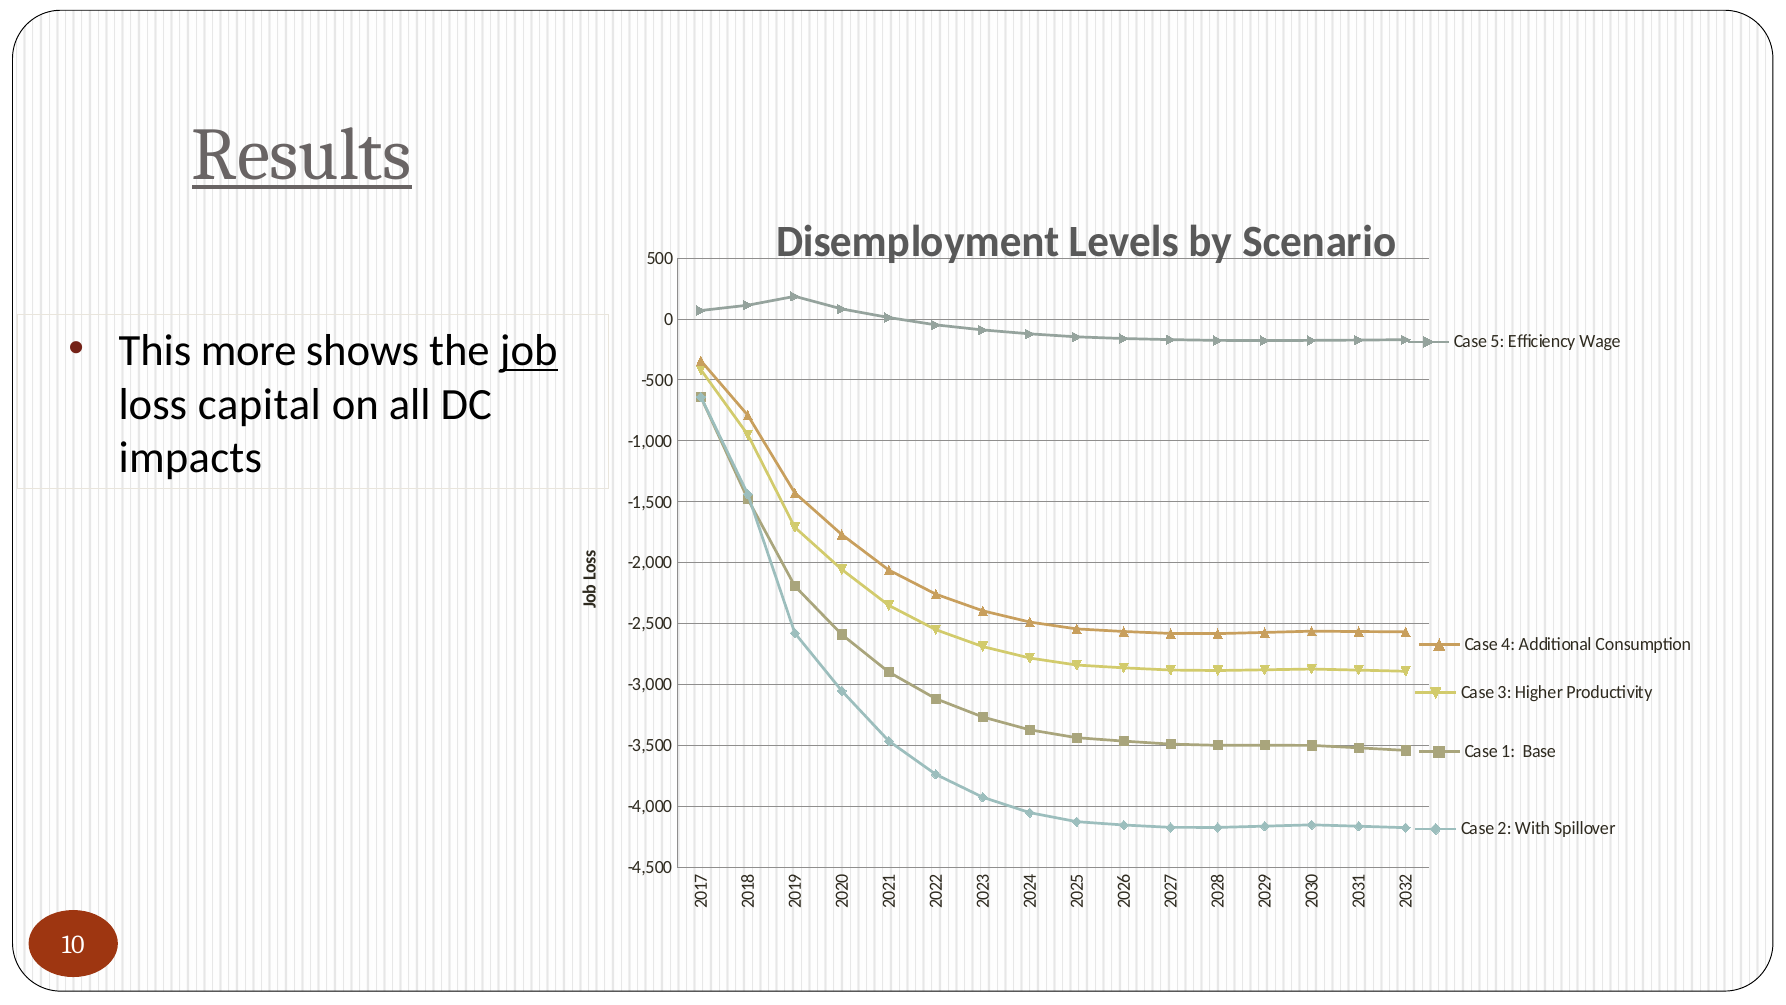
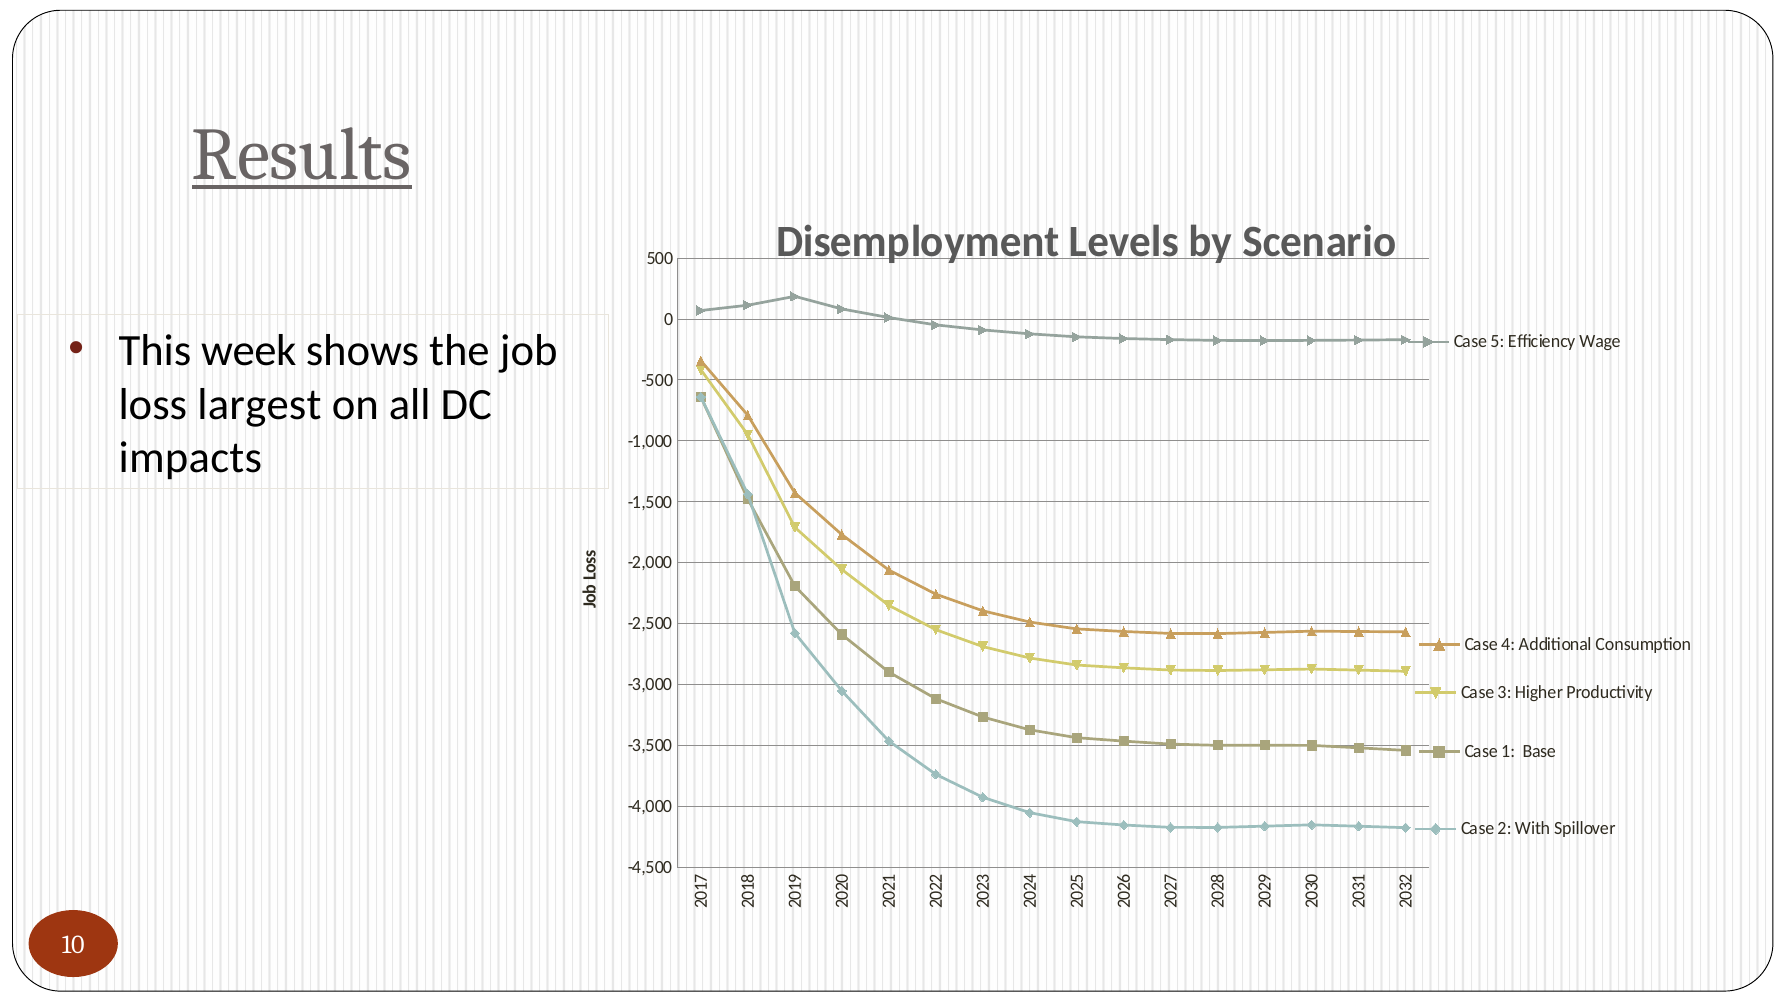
more: more -> week (249, 351)
job underline: present -> none (529, 351)
capital: capital -> largest (259, 404)
